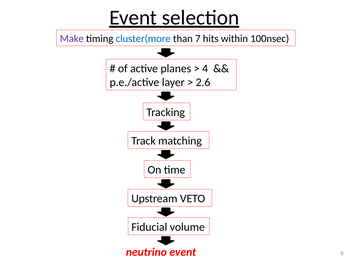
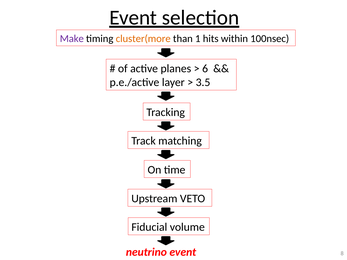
cluster(more colour: blue -> orange (143, 39)
7: 7 -> 1 (198, 39)
4: 4 -> 6 (205, 69)
2.6: 2.6 -> 3.5 (203, 82)
